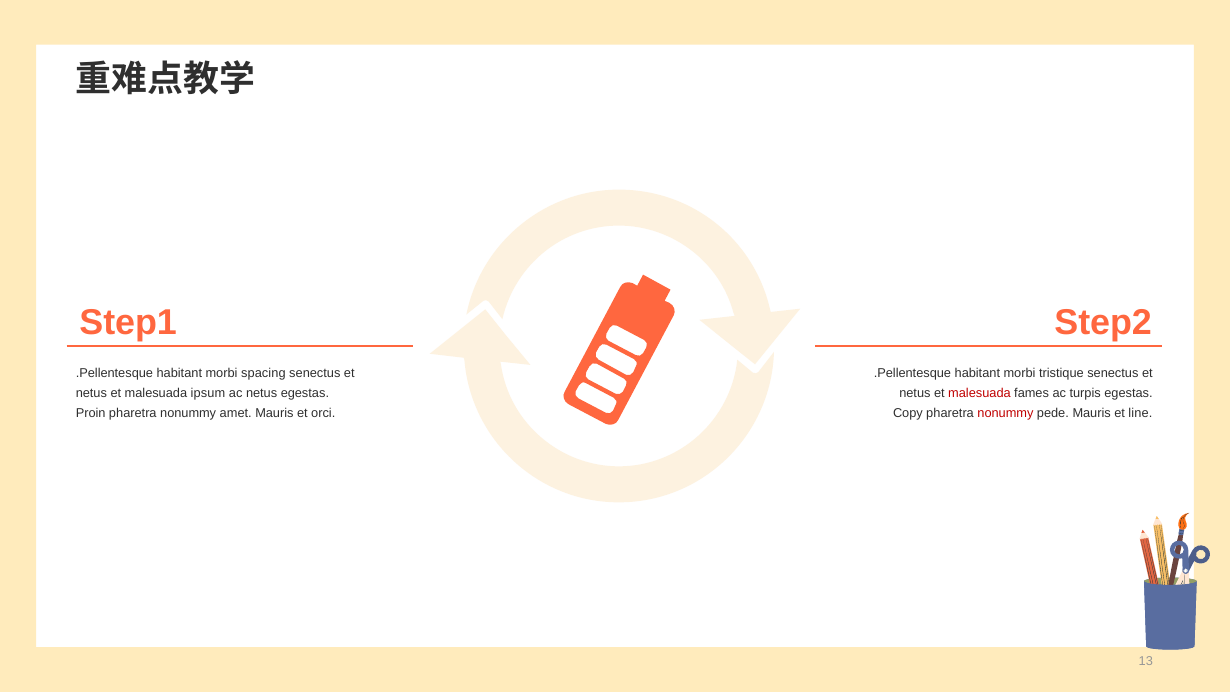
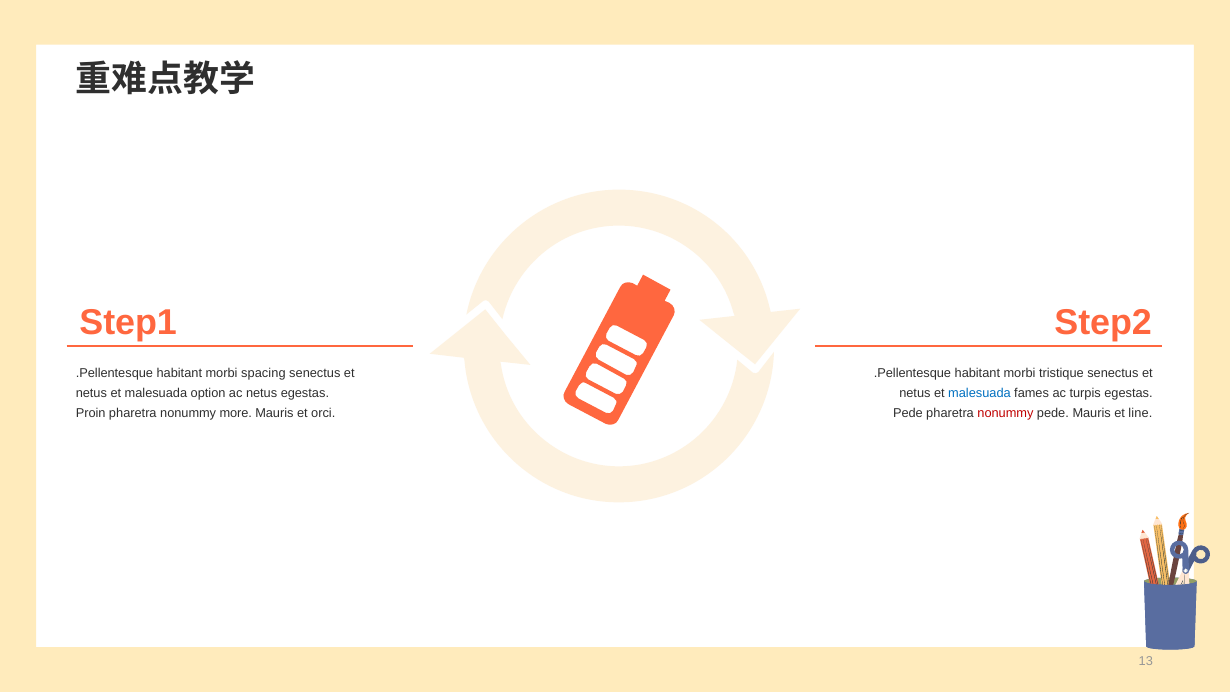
ipsum: ipsum -> option (208, 393)
malesuada colour: red -> blue (979, 393)
amet: amet -> more (236, 413)
Copy: Copy -> Pede (908, 413)
